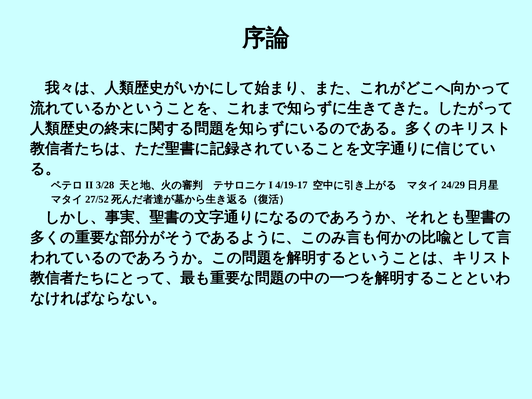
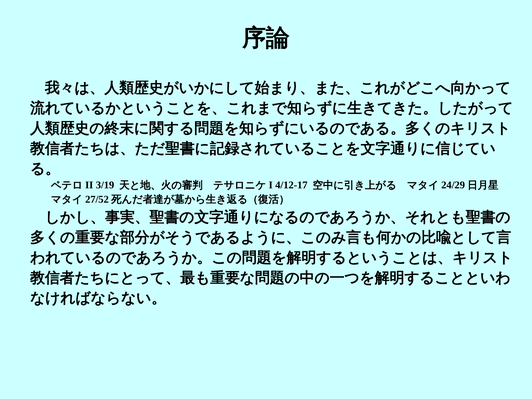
3/28: 3/28 -> 3/19 (105, 185)
4/19-17: 4/19-17 -> 4/12-17 (291, 185)
